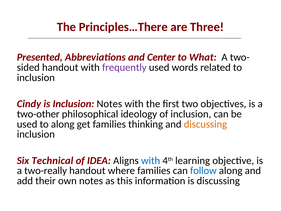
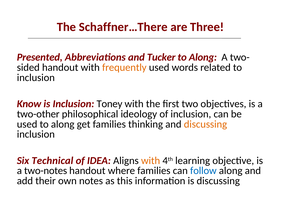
Principles…There: Principles…There -> Schaffner…There (123, 27)
Center: Center -> Tucker (161, 57)
What: What -> Along (203, 57)
frequently colour: purple -> orange (124, 67)
Cindy: Cindy -> Know (29, 104)
Inclusion Notes: Notes -> Toney (109, 104)
with colour: blue -> orange (151, 160)
two-really: two-really -> two-notes (46, 171)
